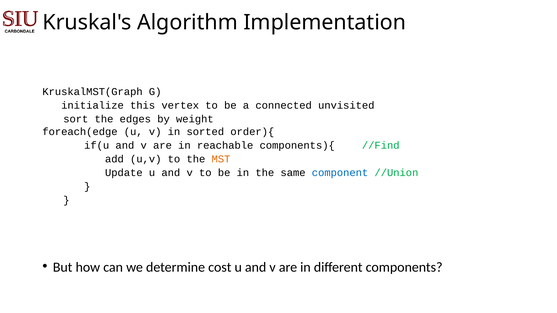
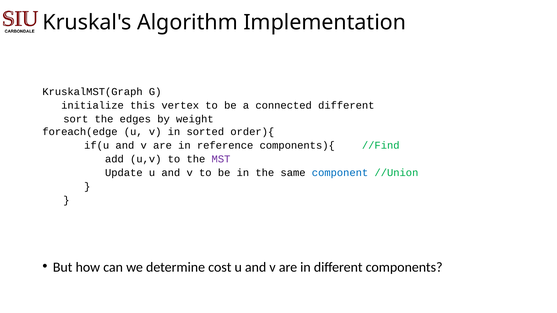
connected unvisited: unvisited -> different (346, 105)
reachable: reachable -> reference (225, 145)
MST colour: orange -> purple (221, 159)
